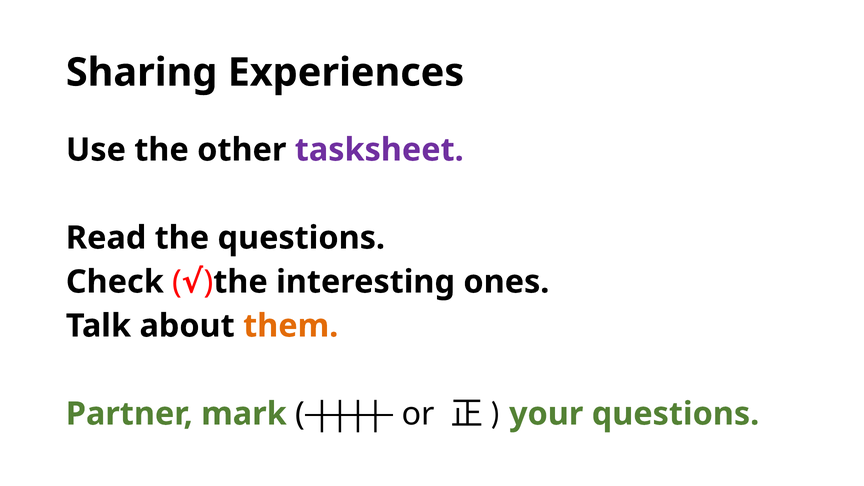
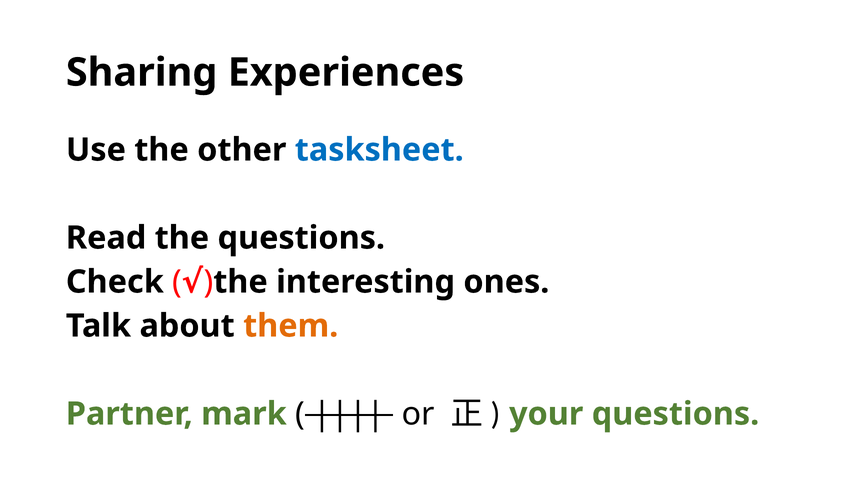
tasksheet colour: purple -> blue (379, 150)
